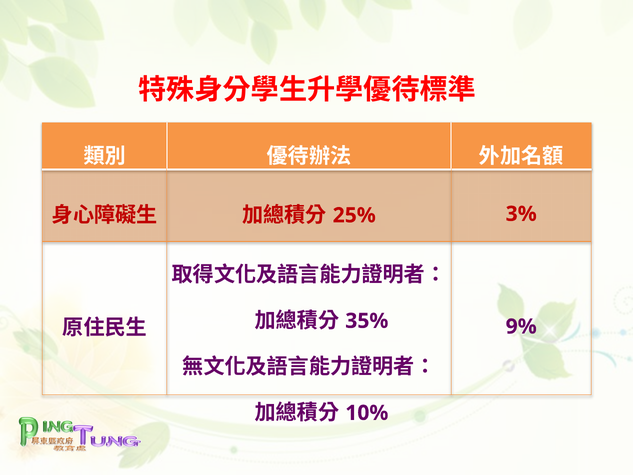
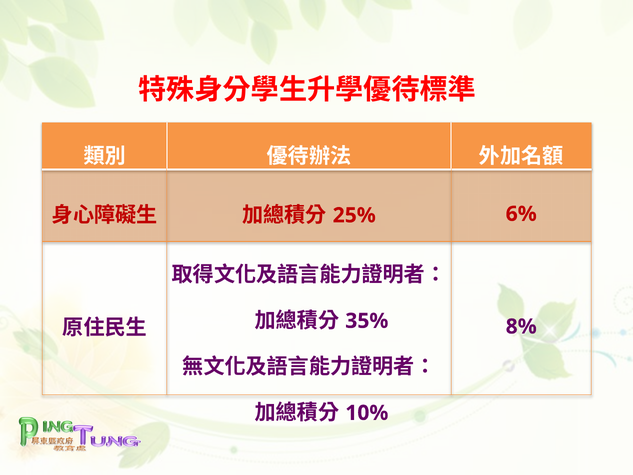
3%: 3% -> 6% (521, 214)
9%: 9% -> 8% (521, 326)
